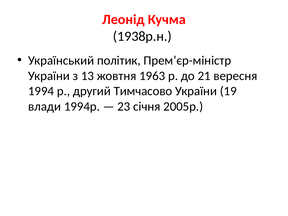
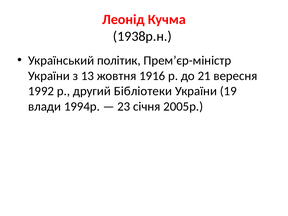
1963: 1963 -> 1916 (152, 76)
1994: 1994 -> 1992 (41, 91)
Тимчасово: Тимчасово -> Бібліотеки (143, 91)
